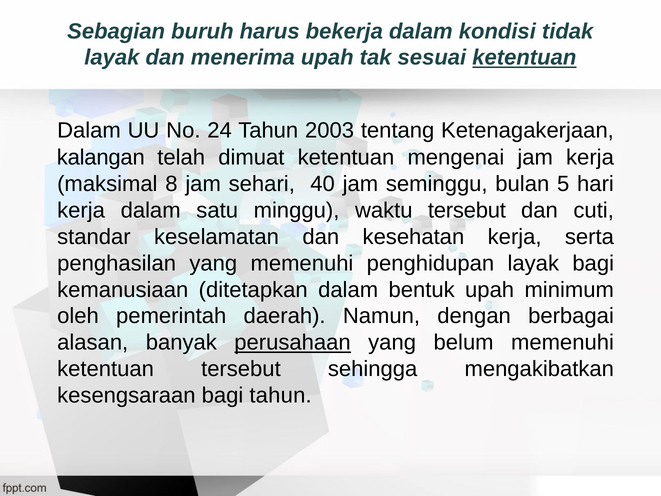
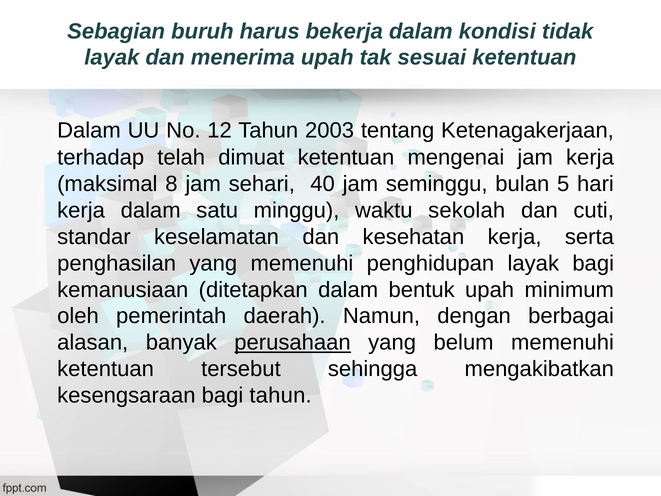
ketentuan underline: present -> none (524, 58)
24: 24 -> 12 (220, 130)
kalangan: kalangan -> terhadap (101, 157)
waktu tersebut: tersebut -> sekolah (467, 210)
